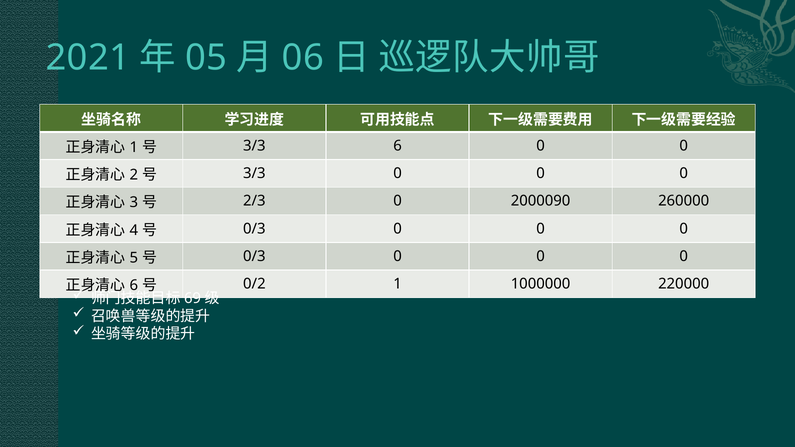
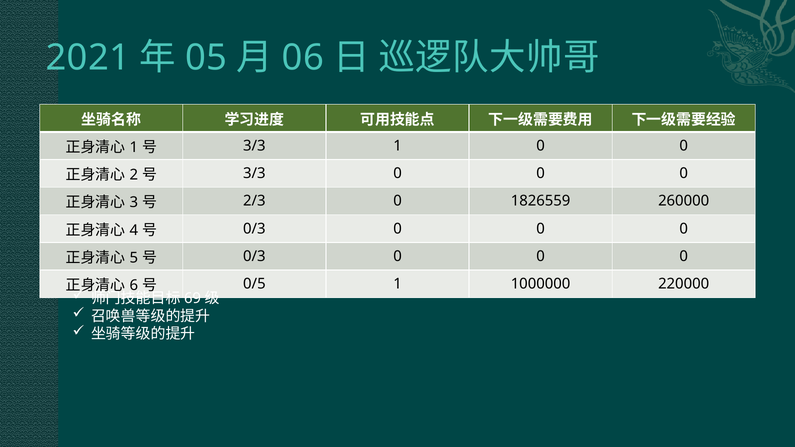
3/3 6: 6 -> 1 (398, 146)
2000090: 2000090 -> 1826559 (541, 201)
0/2: 0/2 -> 0/5 (254, 284)
